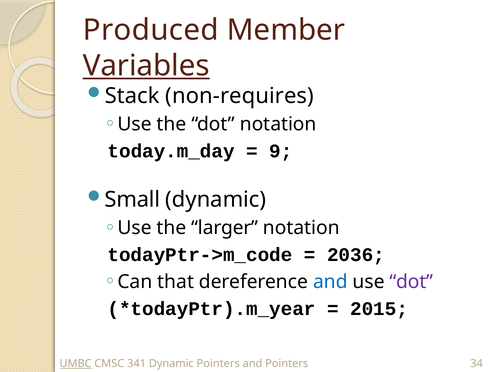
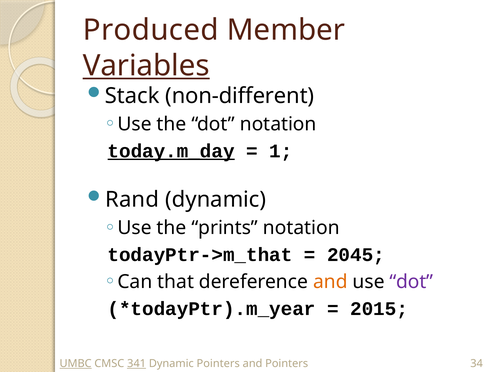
non-requires: non-requires -> non-different (240, 96)
today.m_day underline: none -> present (171, 151)
9: 9 -> 1 (281, 151)
Small: Small -> Rand (132, 200)
larger: larger -> prints (225, 228)
todayPtr->m_code: todayPtr->m_code -> todayPtr->m_that (200, 255)
2036: 2036 -> 2045 (356, 255)
and colour: blue -> orange (330, 282)
341 underline: none -> present (137, 364)
